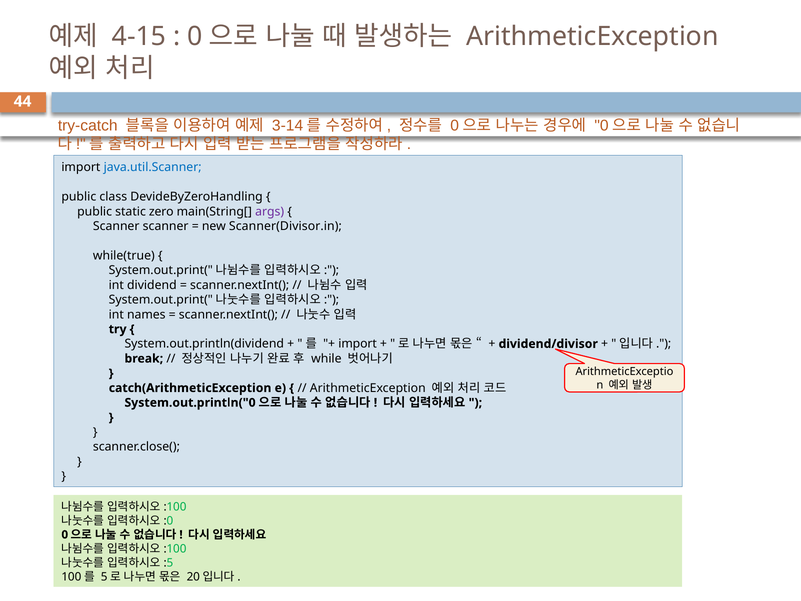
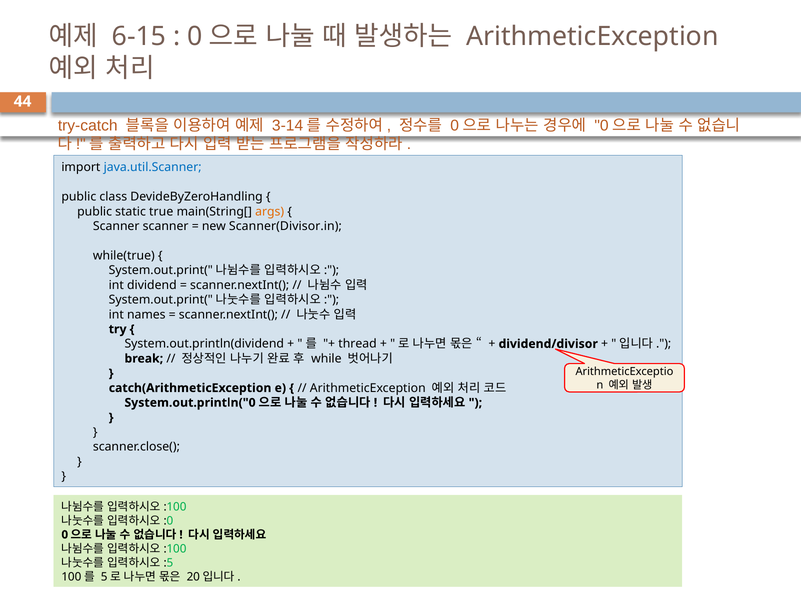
4-15: 4-15 -> 6-15 (139, 37)
zero: zero -> true (161, 211)
args colour: purple -> orange (270, 211)
import: import -> thread (358, 344)
